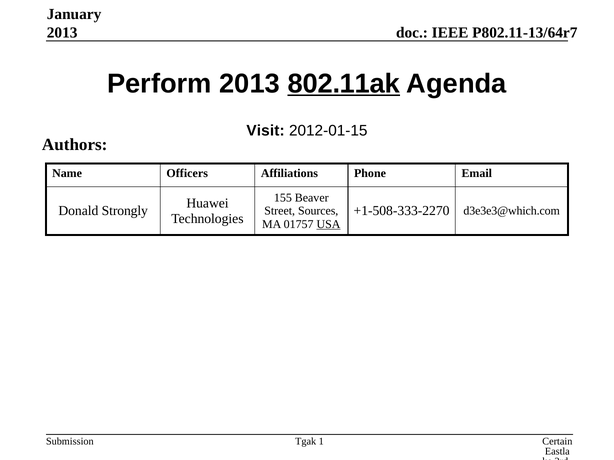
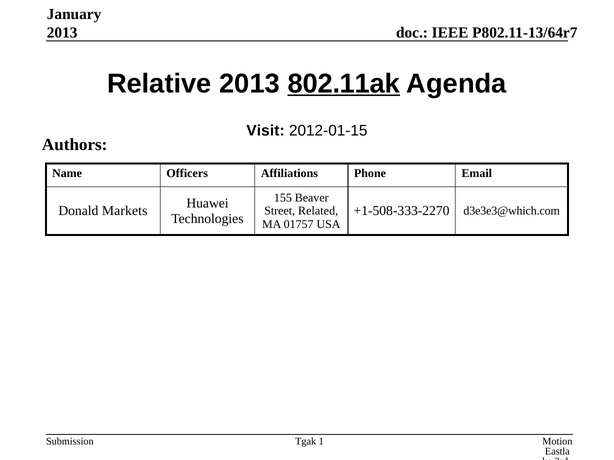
Perform: Perform -> Relative (159, 84)
Strongly: Strongly -> Markets (125, 211)
Sources: Sources -> Related (318, 211)
USA underline: present -> none (329, 224)
Certain: Certain -> Motion (557, 442)
